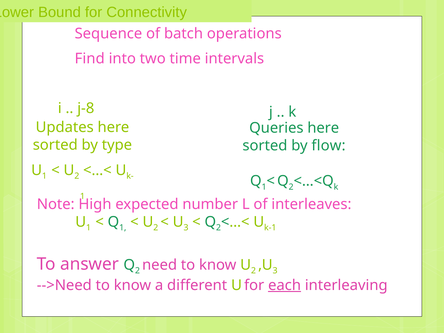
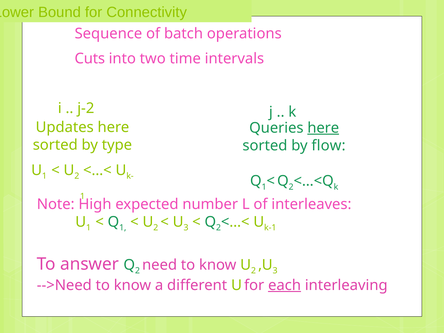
Find: Find -> Cuts (90, 59)
j-8: j-8 -> j-2 (86, 108)
here underline: none -> present (323, 128)
